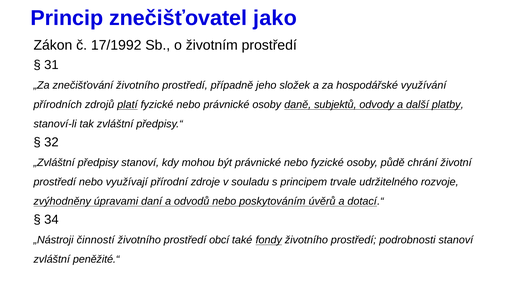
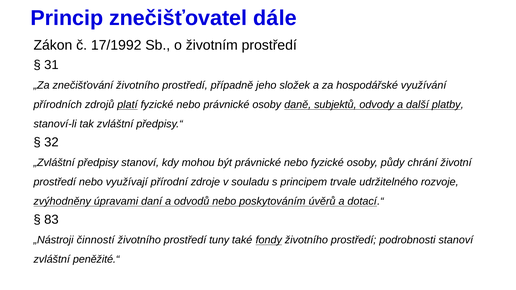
jako: jako -> dále (275, 18)
půdě: půdě -> půdy (393, 163)
34: 34 -> 83 (51, 220)
obcí: obcí -> tuny (219, 240)
